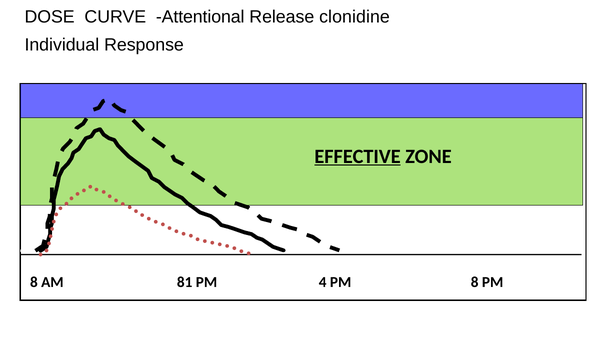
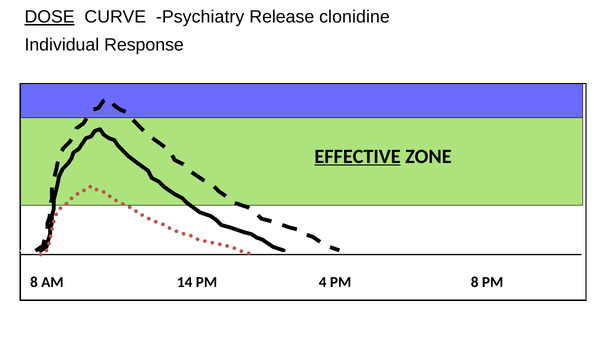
DOSE underline: none -> present (50, 17)
Attentional: Attentional -> Psychiatry (200, 17)
81: 81 -> 14 (185, 282)
